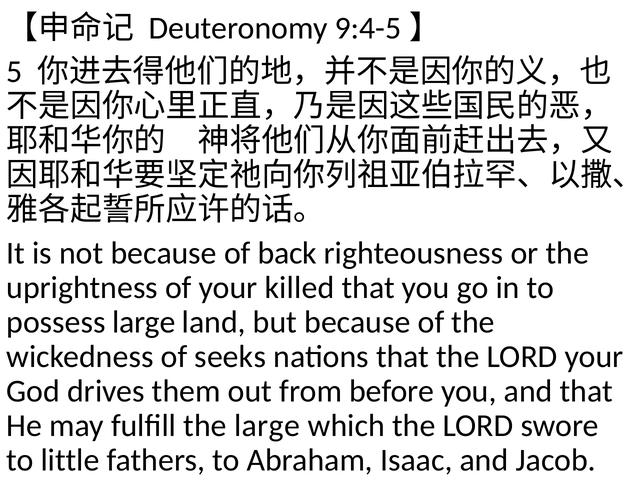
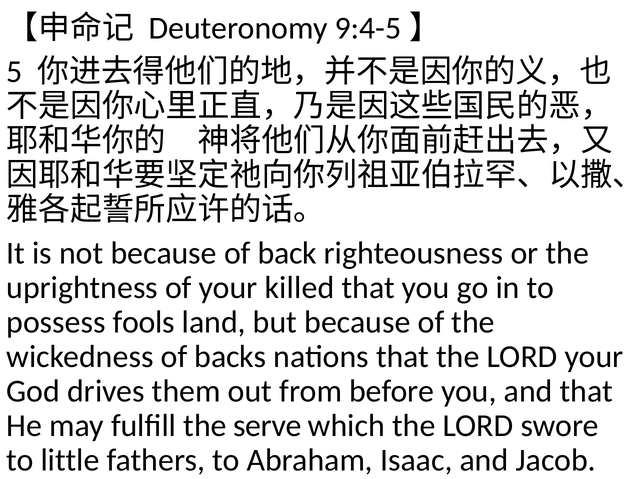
possess large: large -> fools (144, 322)
seeks: seeks -> backs (230, 356)
the large: large -> serve (267, 425)
